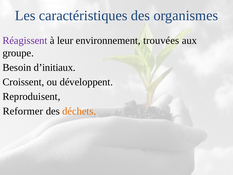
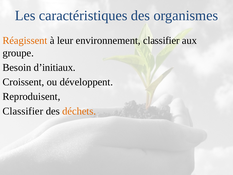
Réagissent colour: purple -> orange (25, 40)
environnement trouvées: trouvées -> classifier (161, 40)
Reformer: Reformer -> Classifier (23, 111)
